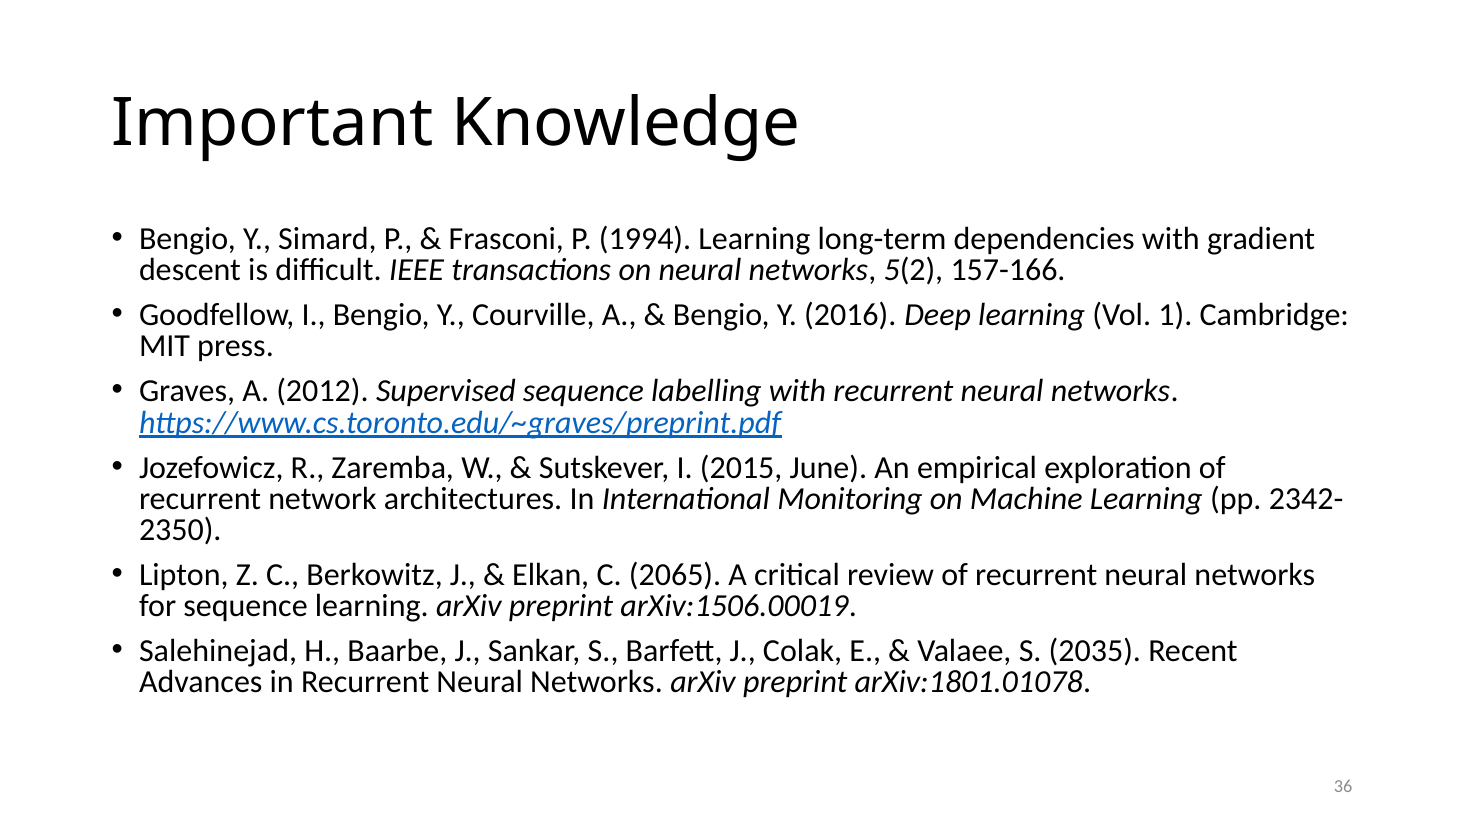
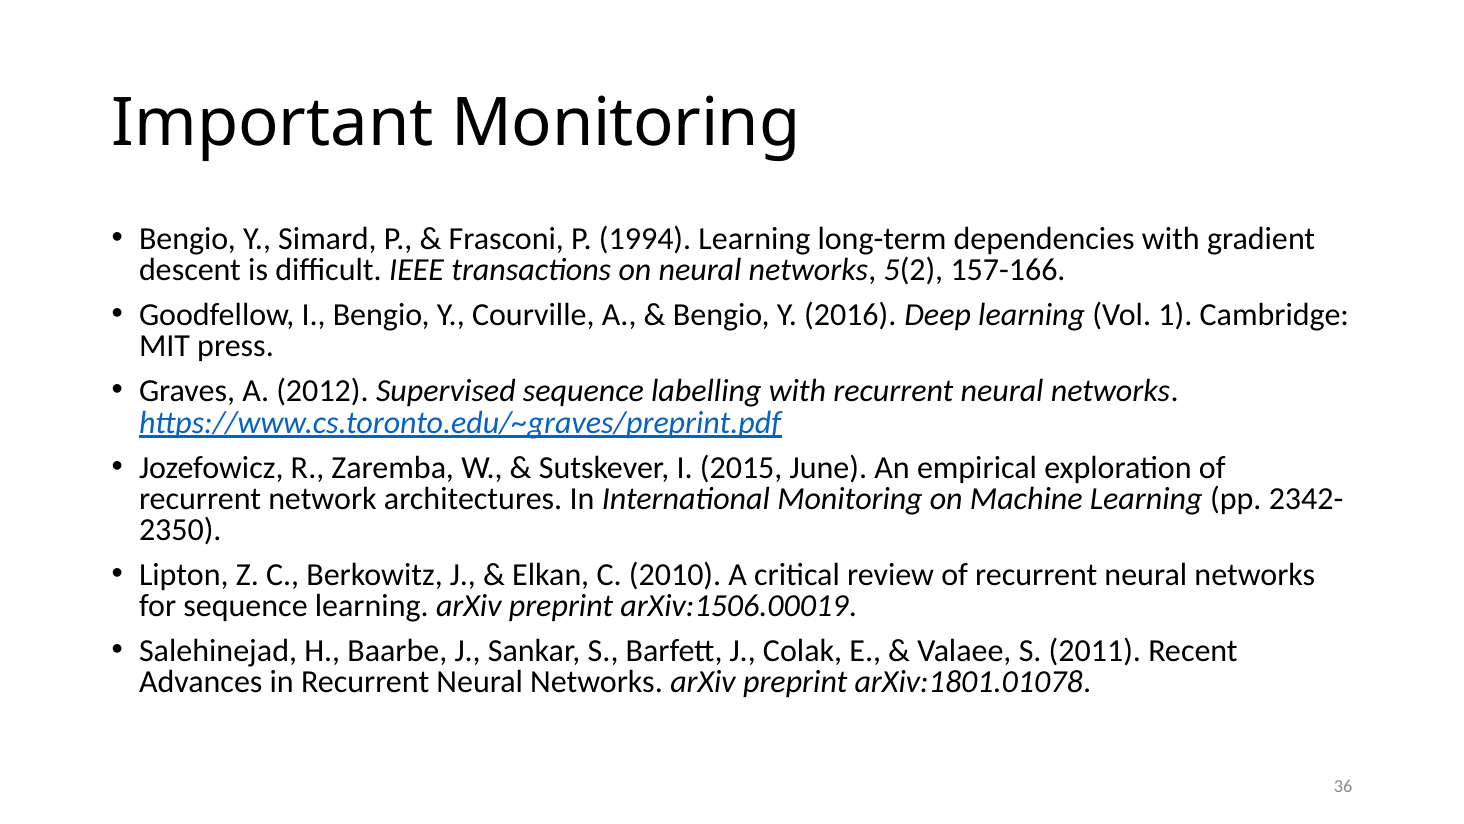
Important Knowledge: Knowledge -> Monitoring (626, 123)
2065: 2065 -> 2010 (675, 575)
2035: 2035 -> 2011 (1095, 651)
